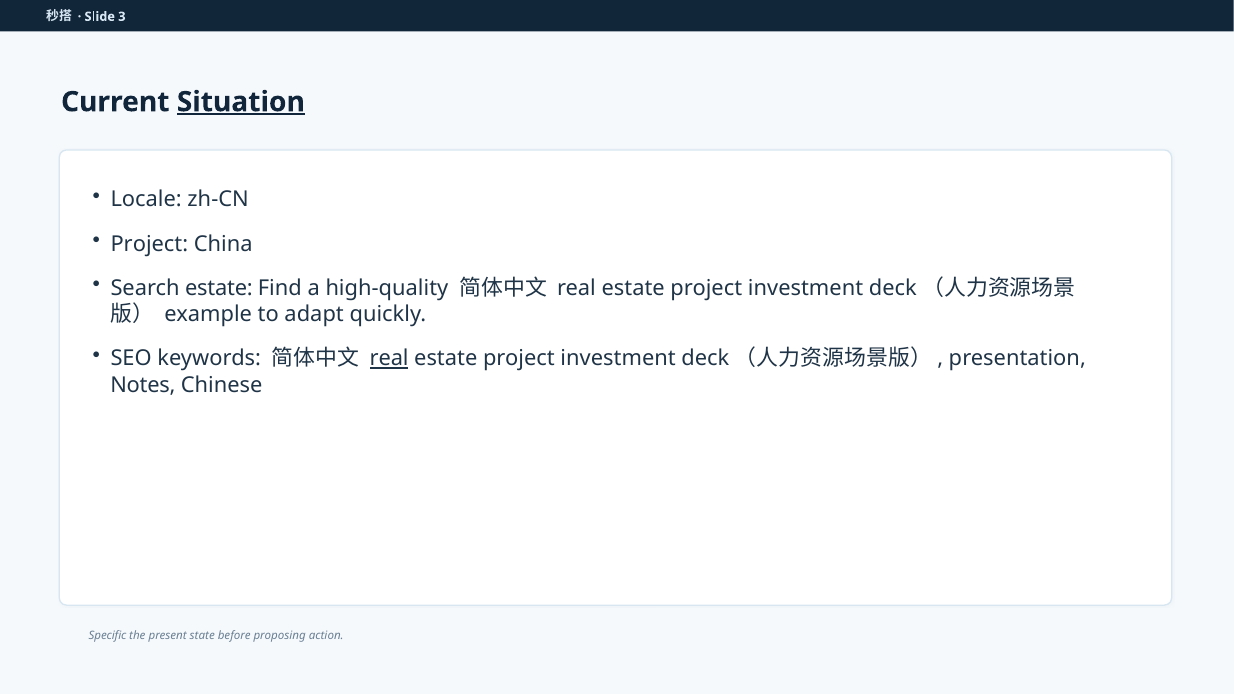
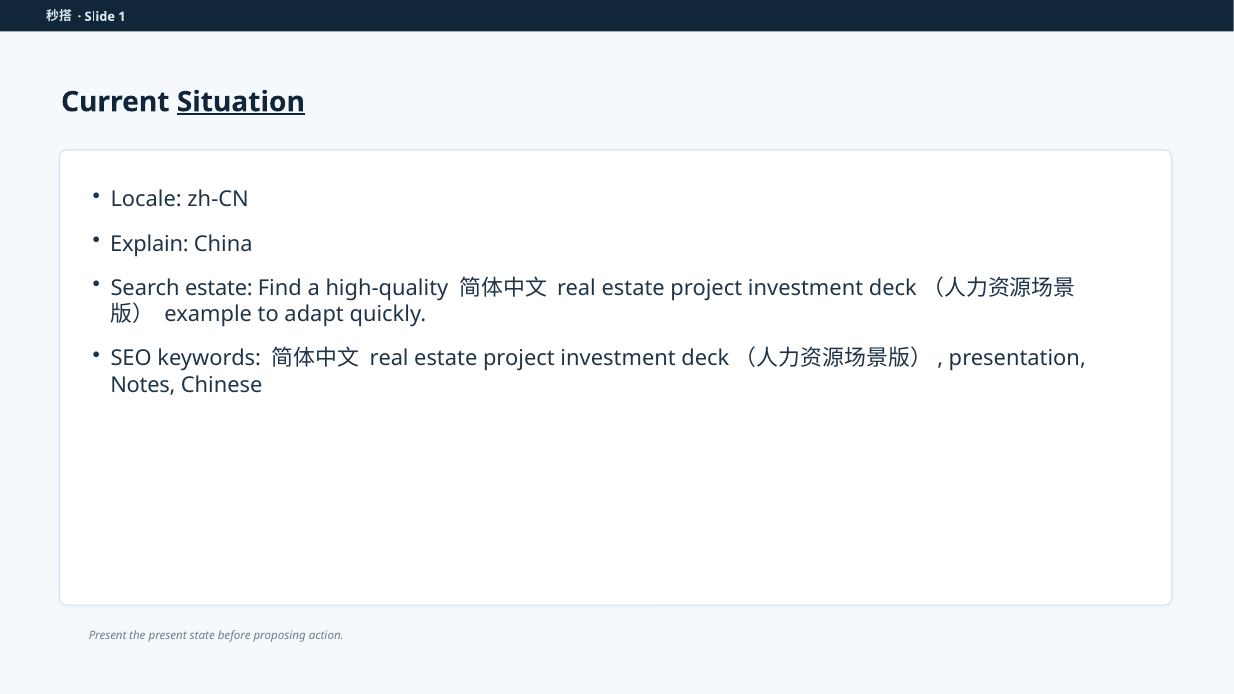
3: 3 -> 1 (122, 17)
Project: Project -> Explain (149, 244)
real underline: present -> none (389, 359)
Specific: Specific -> Present (108, 636)
